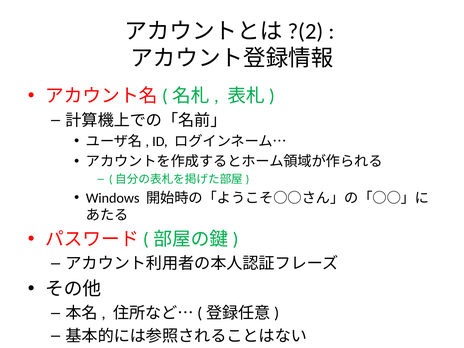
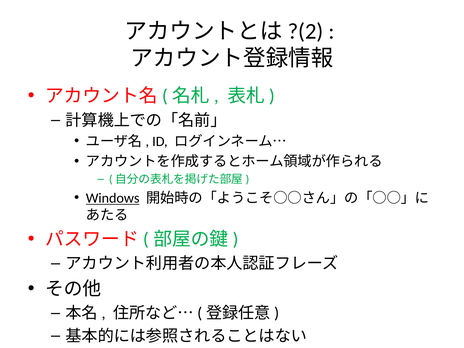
Windows underline: none -> present (113, 198)
